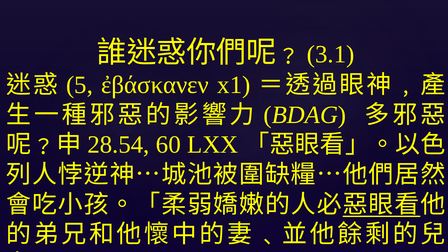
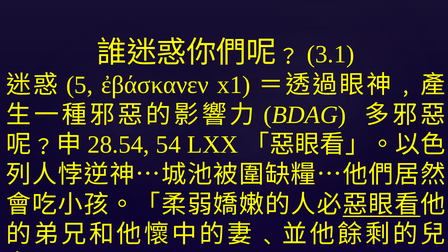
60: 60 -> 54 (168, 145)
